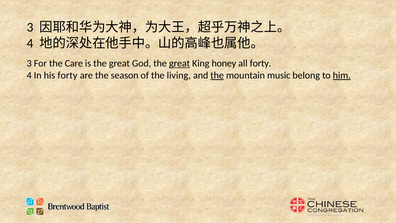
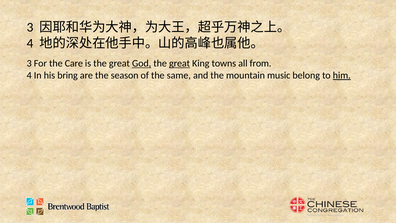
God underline: none -> present (142, 63)
honey: honey -> towns (224, 63)
all forty: forty -> from (261, 63)
his forty: forty -> bring (68, 75)
living: living -> same (179, 75)
the underline: present -> none (217, 75)
